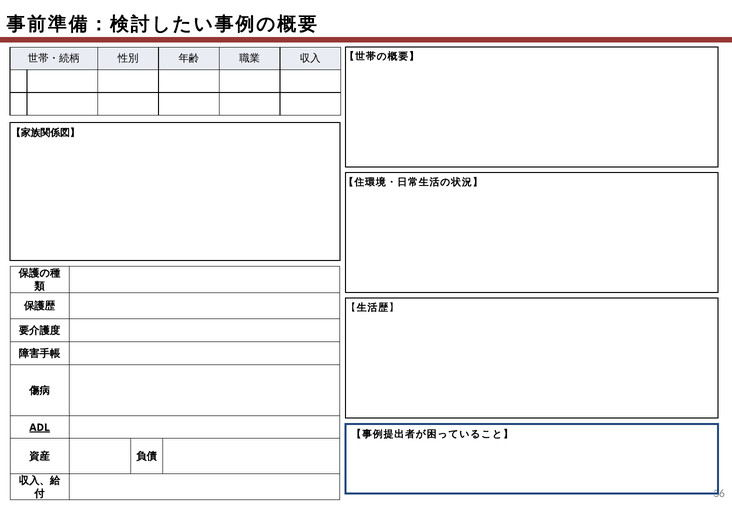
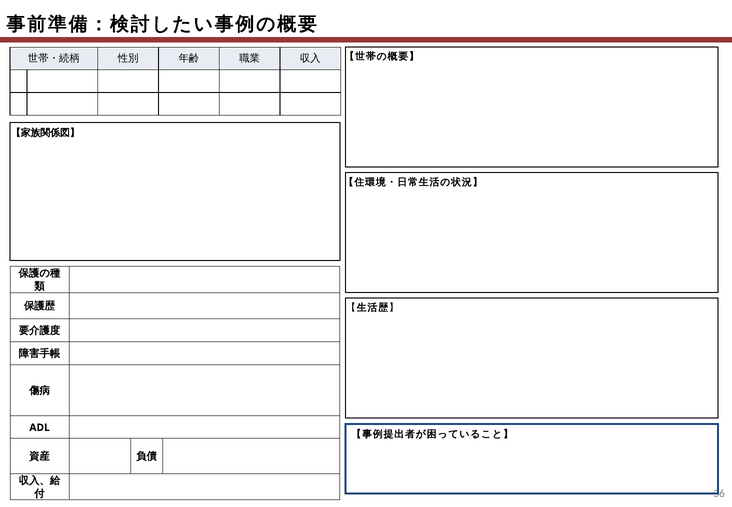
ADL underline: present -> none (40, 427)
